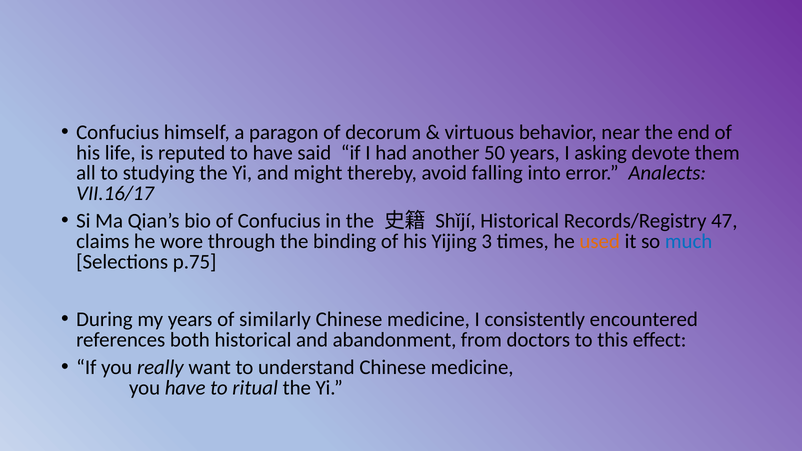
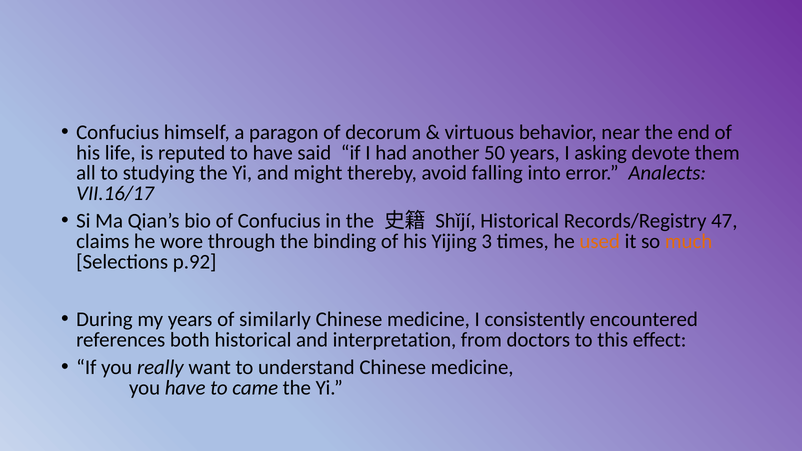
much colour: blue -> orange (689, 241)
p.75: p.75 -> p.92 (195, 262)
abandonment: abandonment -> interpretation (394, 340)
ritual: ritual -> came (255, 388)
